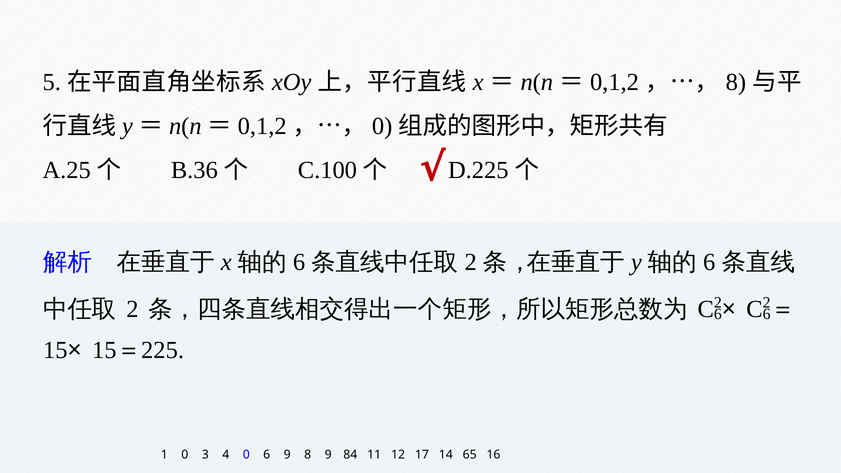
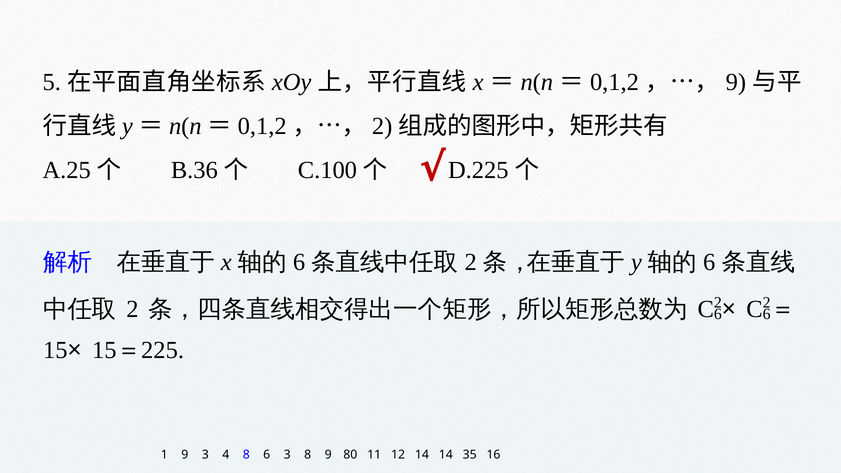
8: 8 -> 9 (736, 82)
0: 0 -> 2 (382, 126)
1 0: 0 -> 9 (185, 455)
4 0: 0 -> 8 (246, 455)
6 9: 9 -> 3 (287, 455)
84: 84 -> 80 (350, 455)
12 17: 17 -> 14 (422, 455)
65: 65 -> 35 (470, 455)
